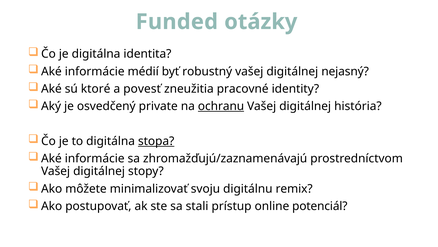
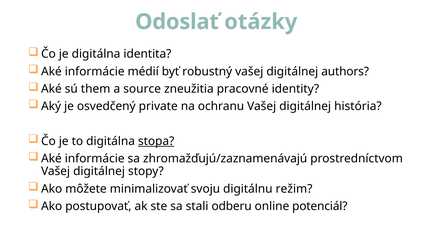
Funded: Funded -> Odoslať (177, 22)
nejasný: nejasný -> authors (345, 71)
ktoré: ktoré -> them (96, 89)
povesť: povesť -> source (142, 89)
ochranu underline: present -> none (221, 106)
remix: remix -> režim (294, 188)
prístup: prístup -> odberu (232, 206)
